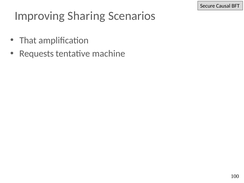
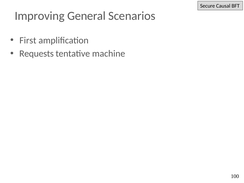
Sharing: Sharing -> General (87, 16)
That: That -> First (28, 40)
